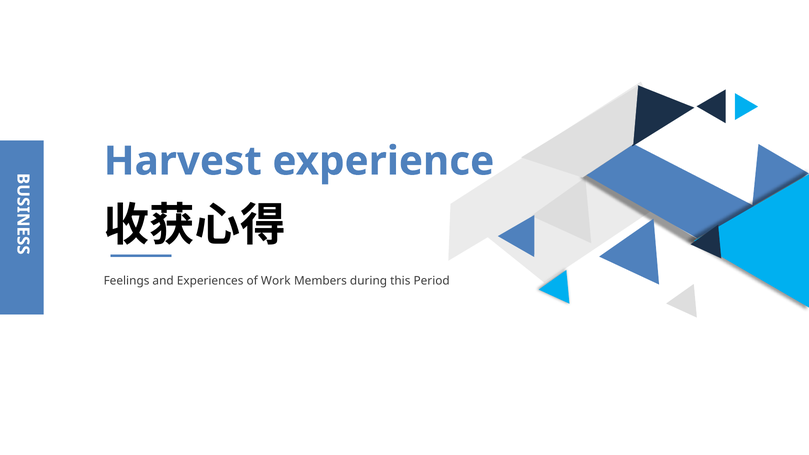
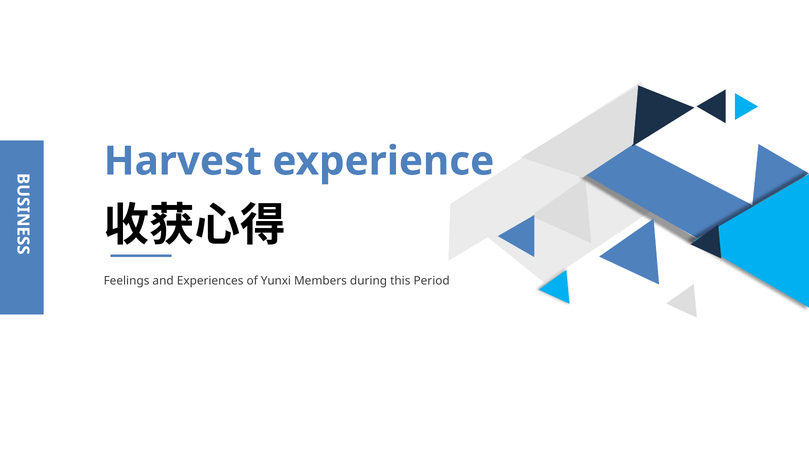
Work: Work -> Yunxi (276, 281)
